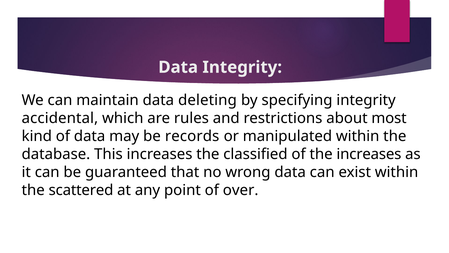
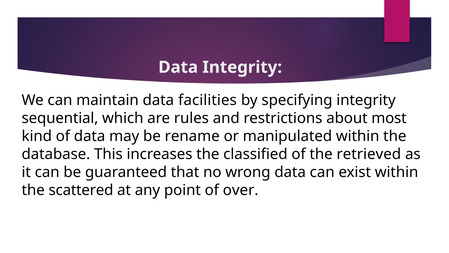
deleting: deleting -> facilities (207, 100)
accidental: accidental -> sequential (60, 118)
records: records -> rename (192, 136)
the increases: increases -> retrieved (369, 154)
